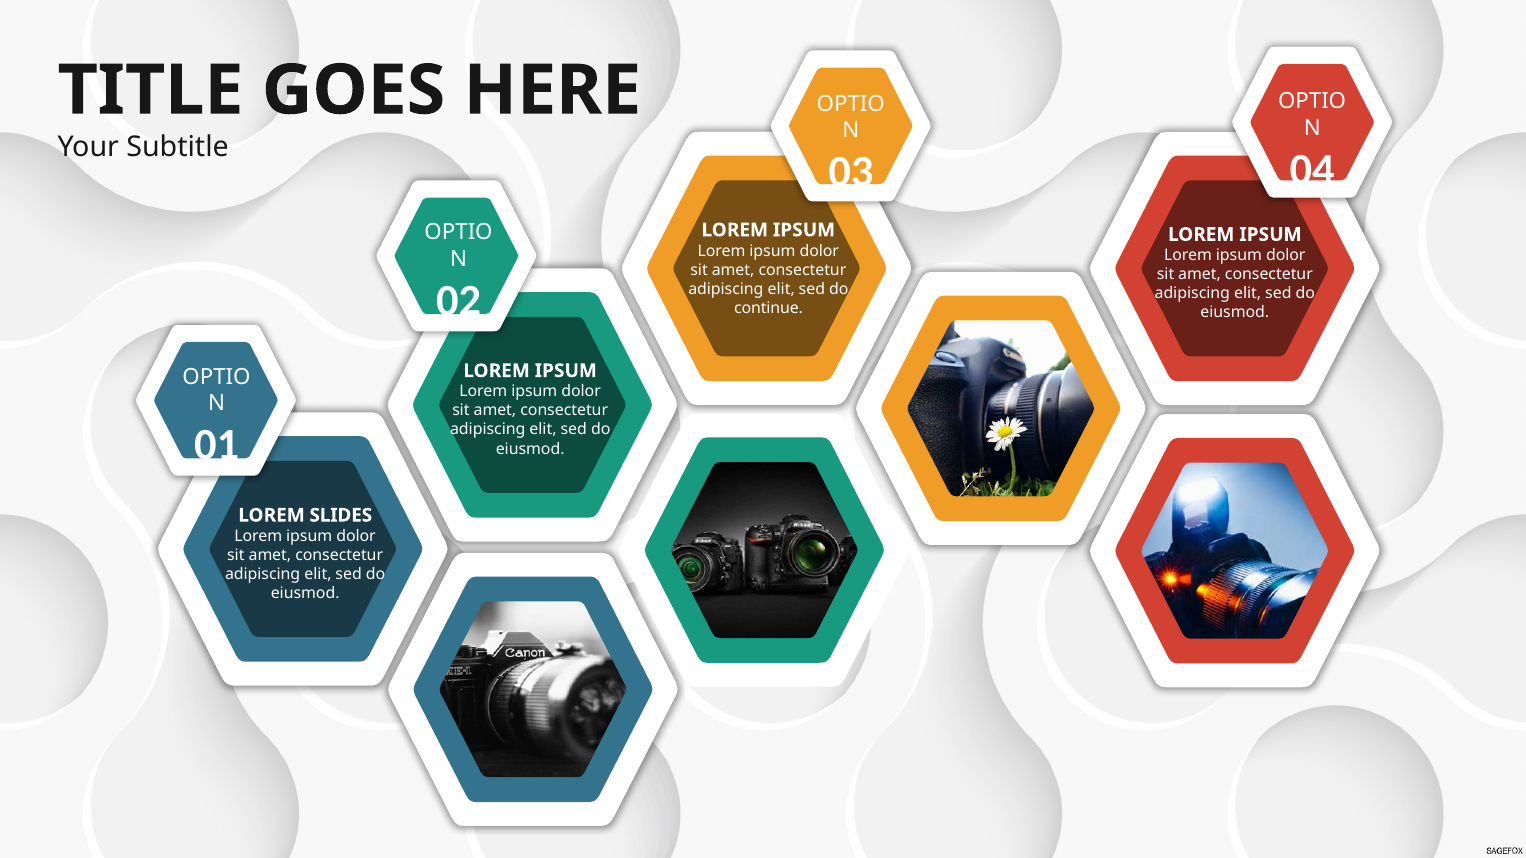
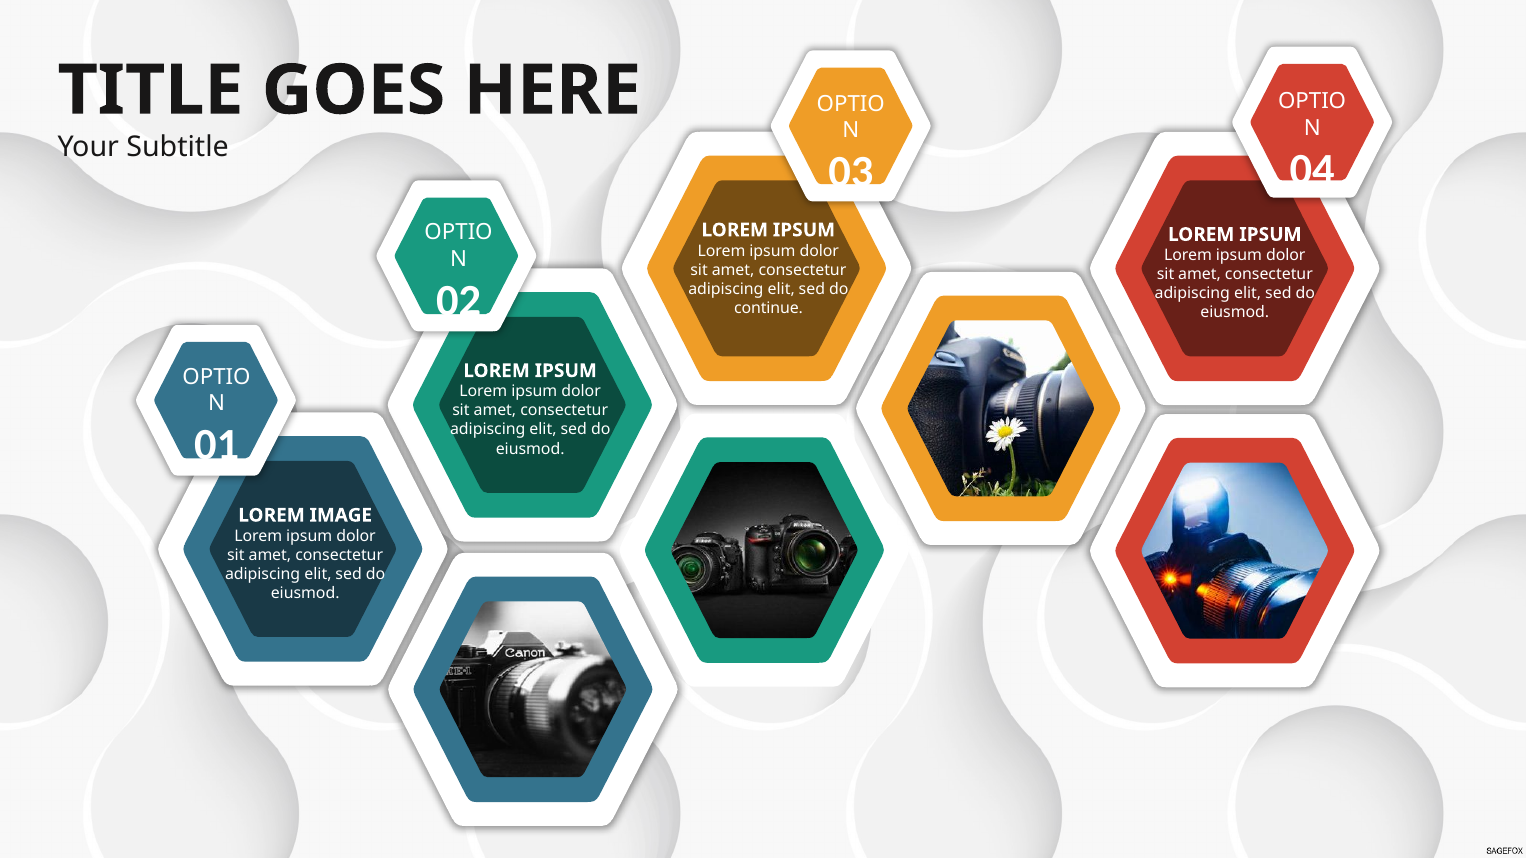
SLIDES: SLIDES -> IMAGE (341, 516)
